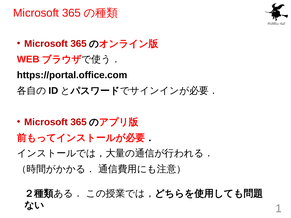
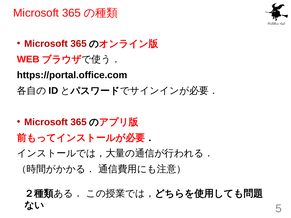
1: 1 -> 5 (279, 209)
